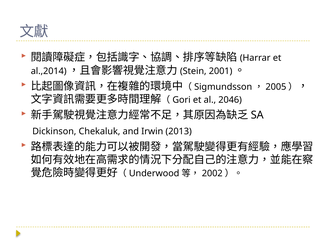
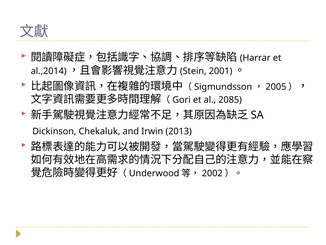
2046: 2046 -> 2085 (230, 100)
